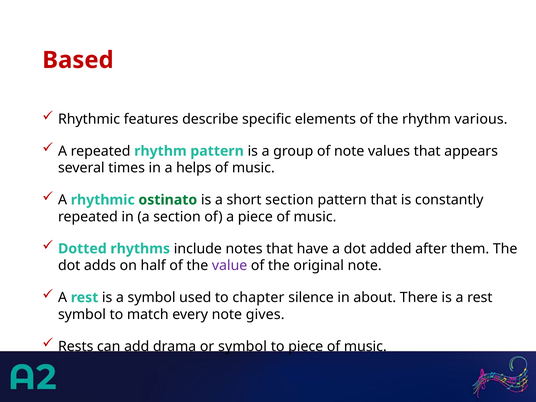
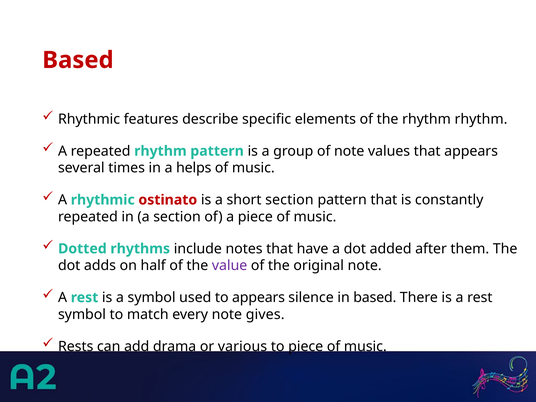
rhythm various: various -> rhythm (481, 119)
ostinato colour: green -> red (168, 200)
to chapter: chapter -> appears (259, 298)
in about: about -> based (375, 298)
or symbol: symbol -> various (243, 346)
